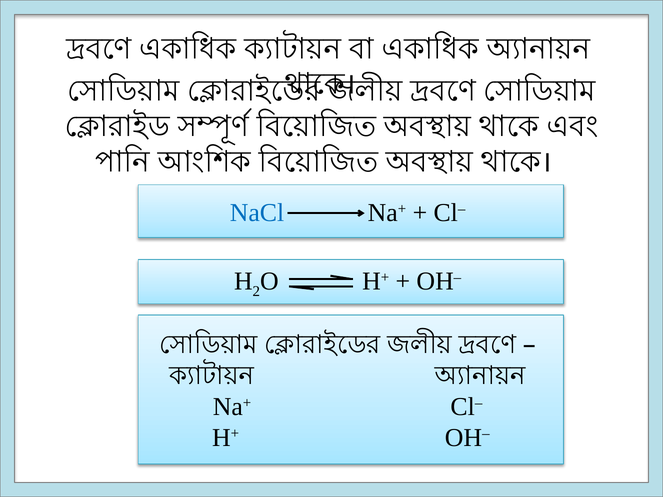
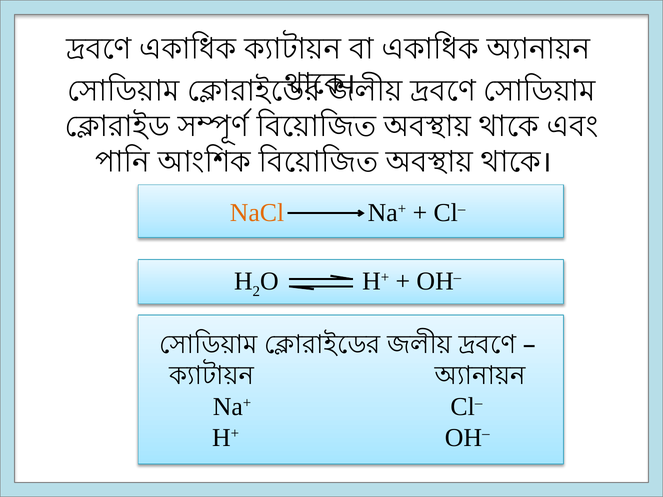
NaCl colour: blue -> orange (257, 213)
